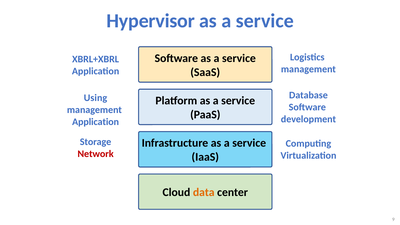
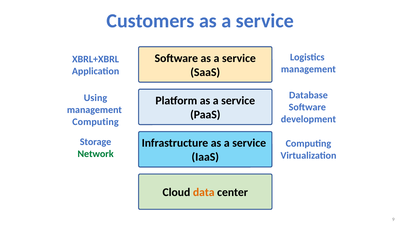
Hypervisor: Hypervisor -> Customers (151, 21)
Application: Application -> Computing (95, 122)
Network colour: red -> green (96, 154)
